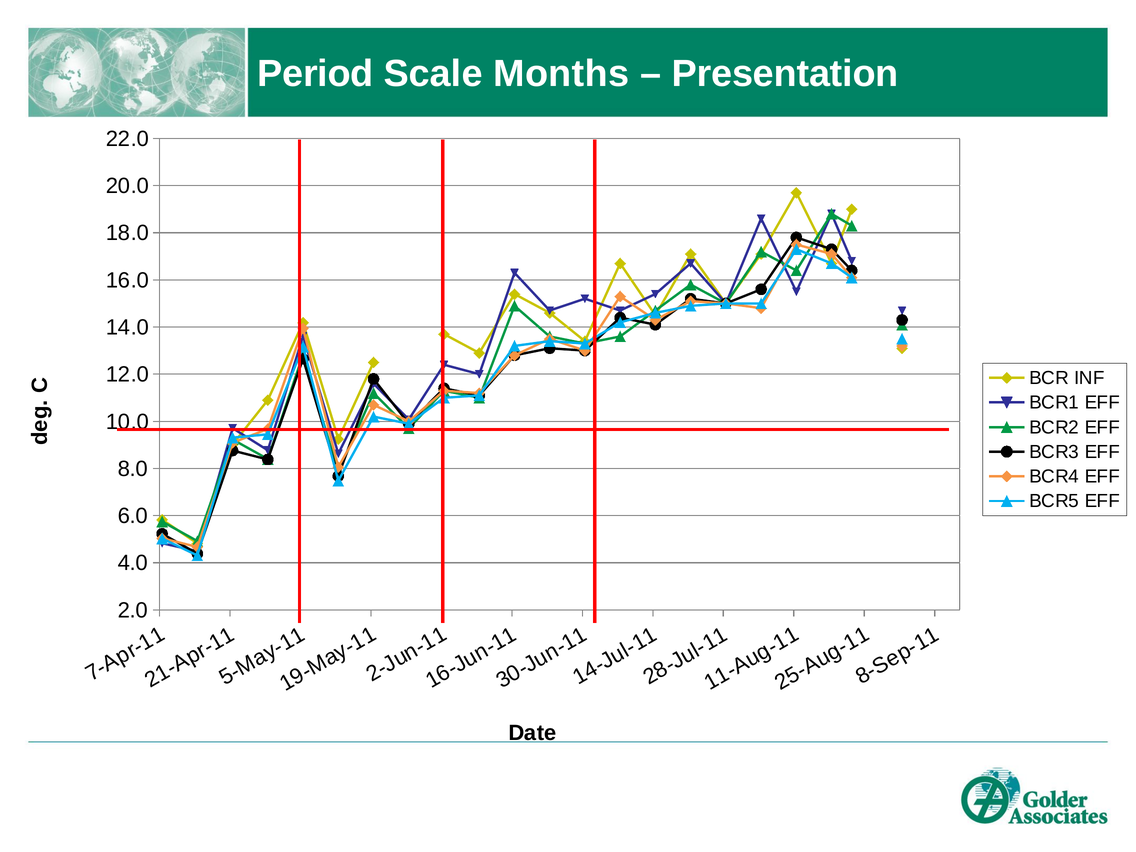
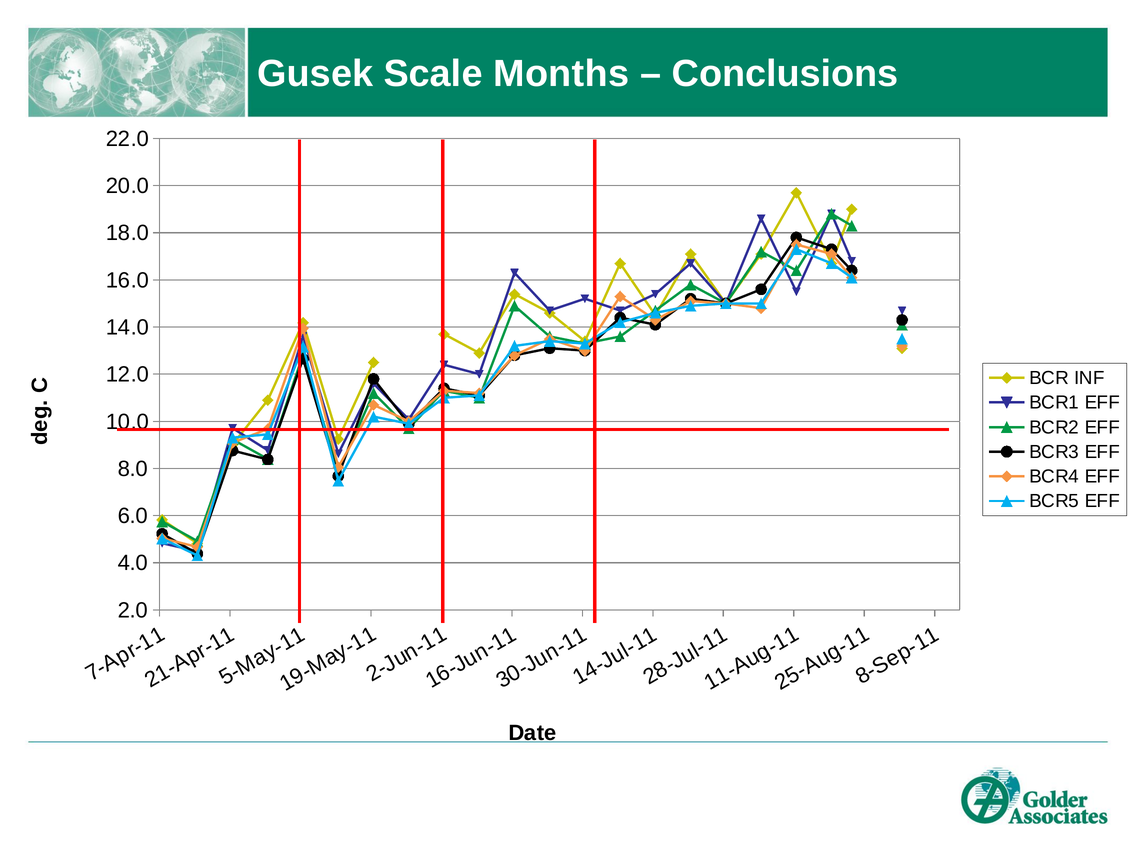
Period: Period -> Gusek (315, 74)
Presentation: Presentation -> Conclusions (785, 74)
